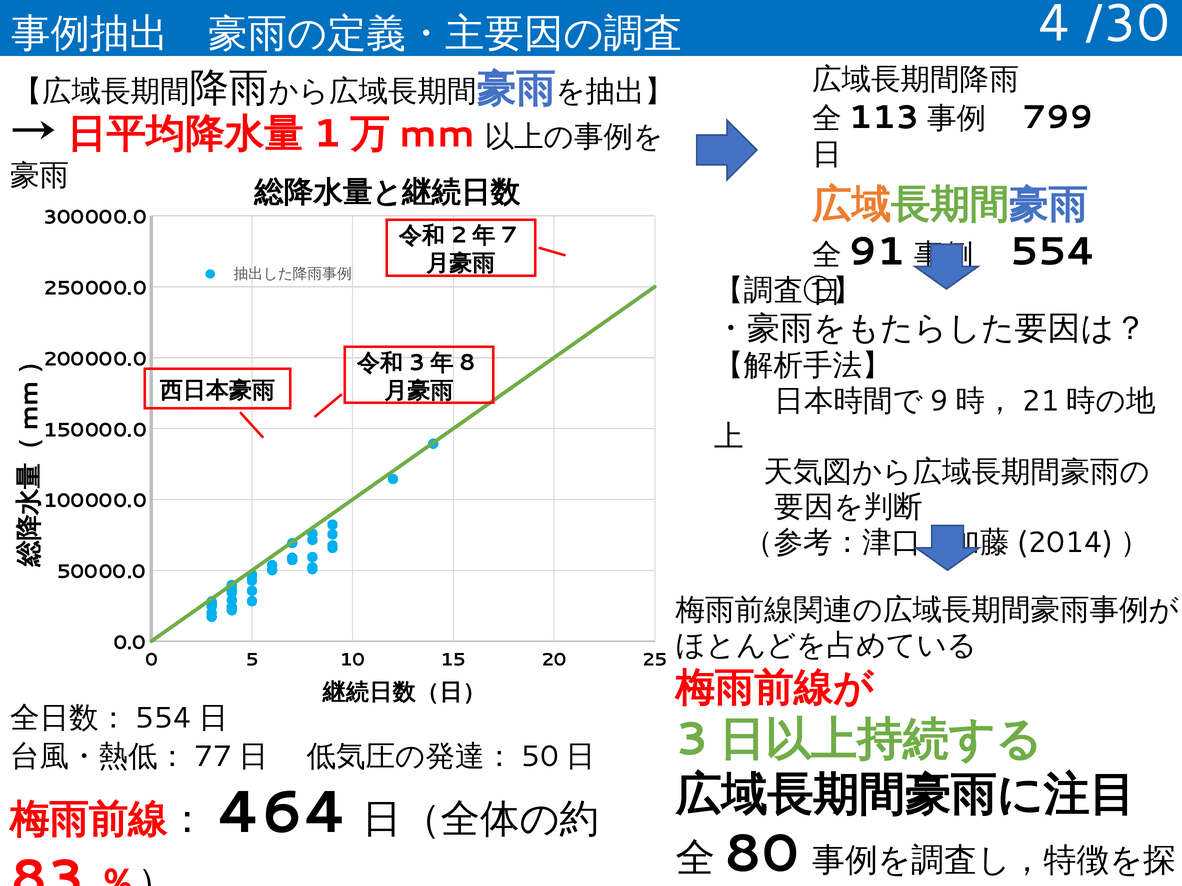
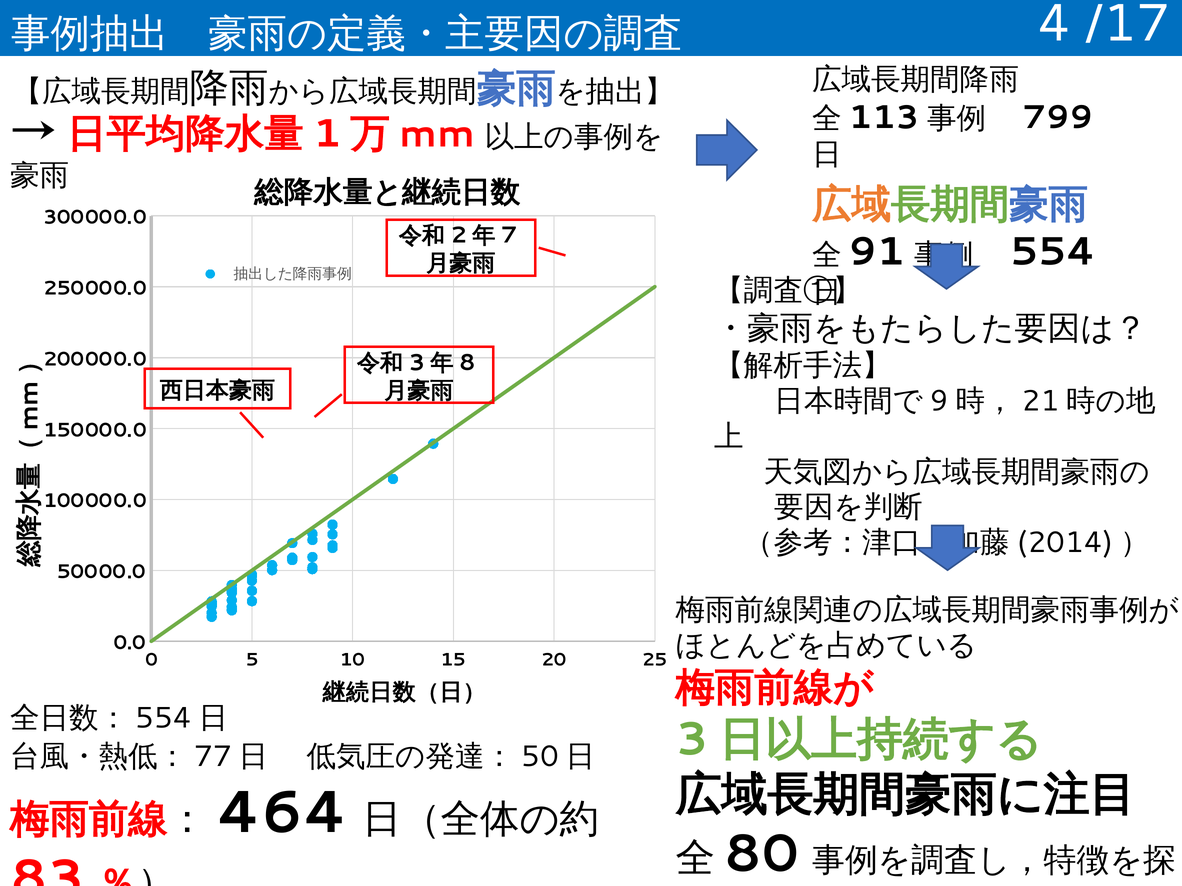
/30: /30 -> /17 (1127, 23)
